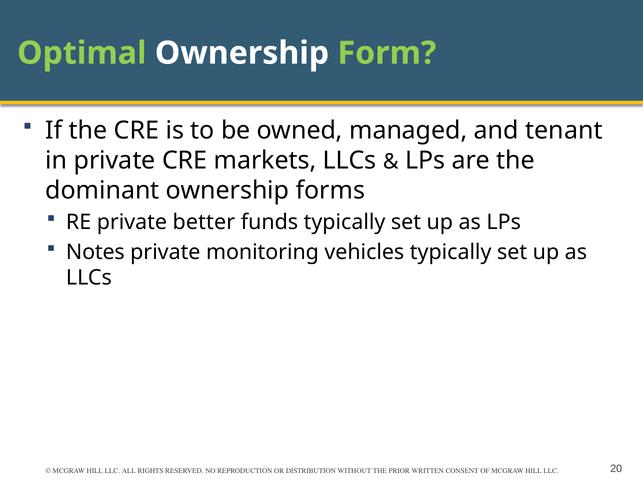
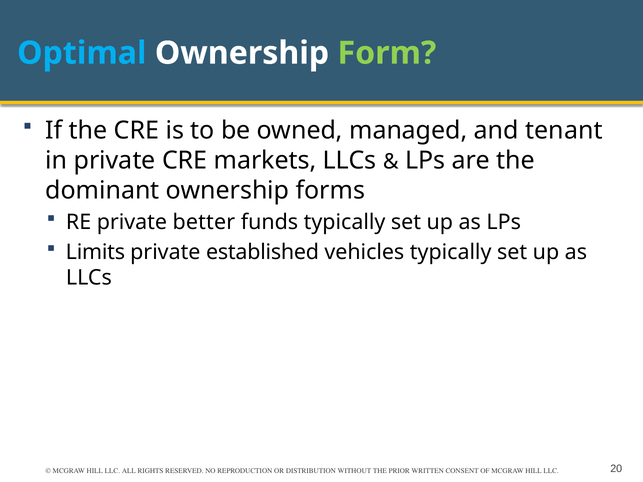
Optimal colour: light green -> light blue (82, 53)
Notes: Notes -> Limits (95, 252)
monitoring: monitoring -> established (263, 252)
